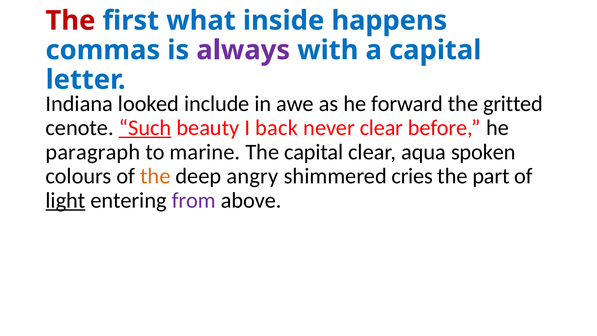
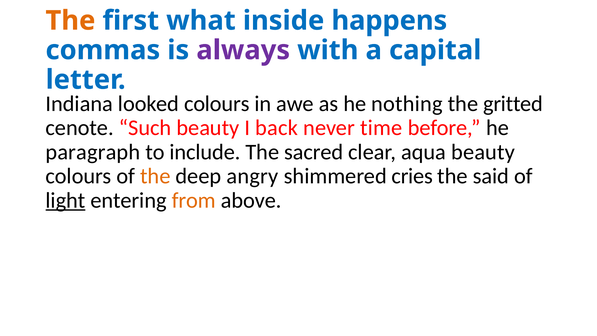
The colour: red -> orange (70, 21)
looked include: include -> colours (217, 104)
forward: forward -> nothing (407, 104)
Such underline: present -> none (145, 128)
never clear: clear -> time (381, 128)
marine: marine -> include (205, 152)
The capital: capital -> sacred (314, 152)
aqua spoken: spoken -> beauty (483, 152)
part: part -> said (491, 176)
from colour: purple -> orange (194, 200)
